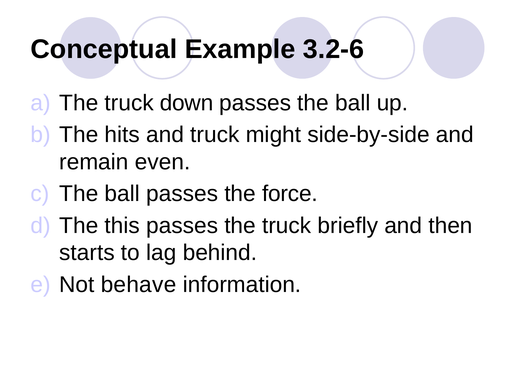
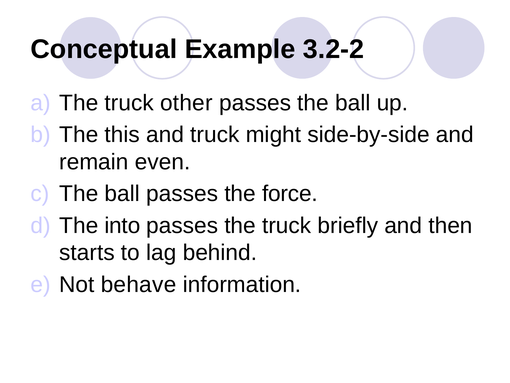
3.2-6: 3.2-6 -> 3.2-2 (334, 49)
down: down -> other (186, 103)
hits: hits -> this (122, 135)
this: this -> into (122, 225)
